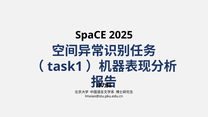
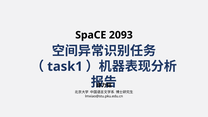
2025: 2025 -> 2093 (121, 35)
